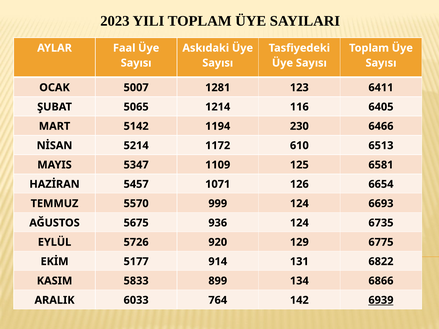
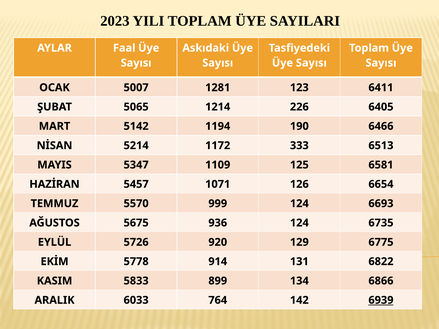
116: 116 -> 226 (299, 107)
230: 230 -> 190 (299, 126)
610: 610 -> 333 (299, 146)
5177: 5177 -> 5778 (136, 262)
